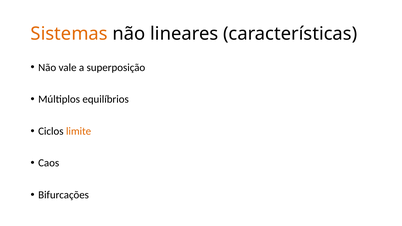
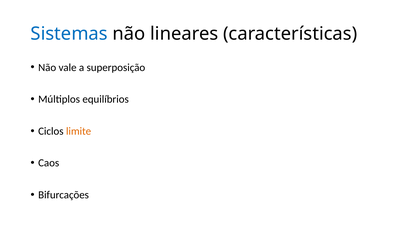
Sistemas colour: orange -> blue (69, 34)
